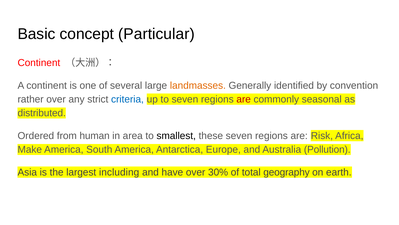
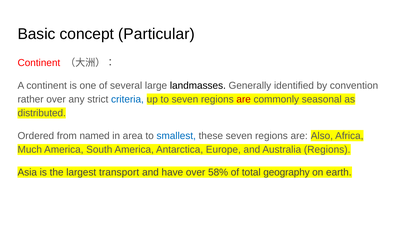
landmasses colour: orange -> black (198, 85)
human: human -> named (95, 136)
smallest colour: black -> blue (176, 136)
Risk: Risk -> Also (322, 136)
Make: Make -> Much (30, 149)
Australia Pollution: Pollution -> Regions (327, 149)
including: including -> transport (119, 172)
30%: 30% -> 58% (218, 172)
